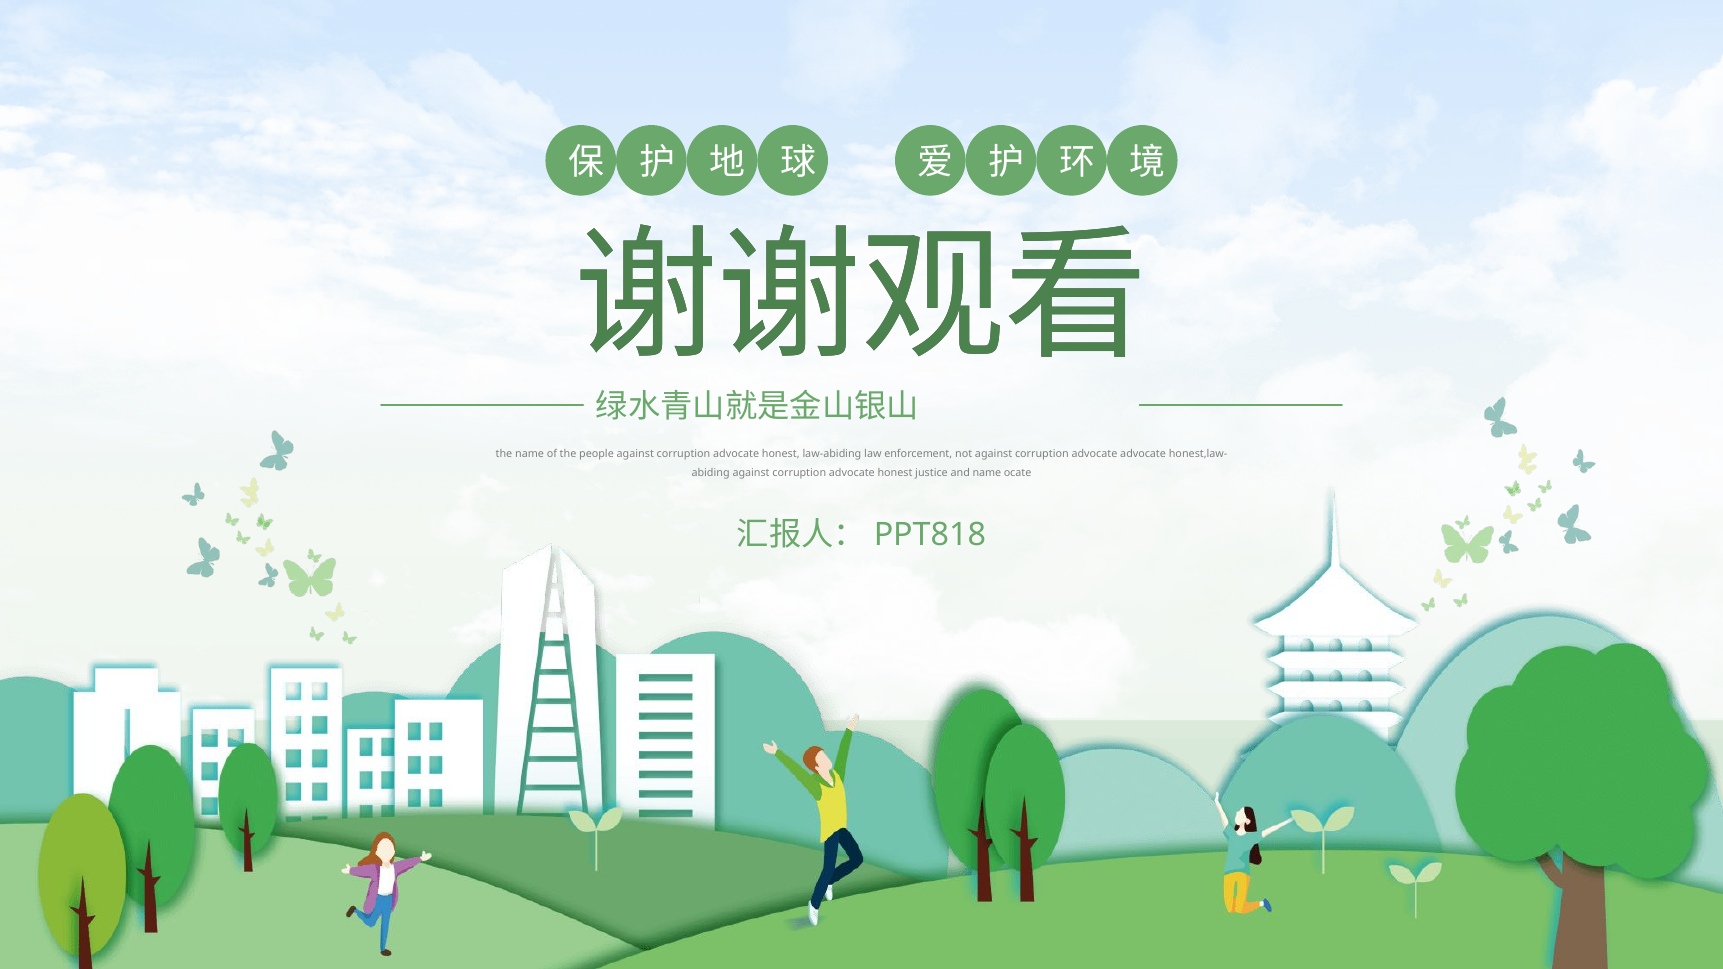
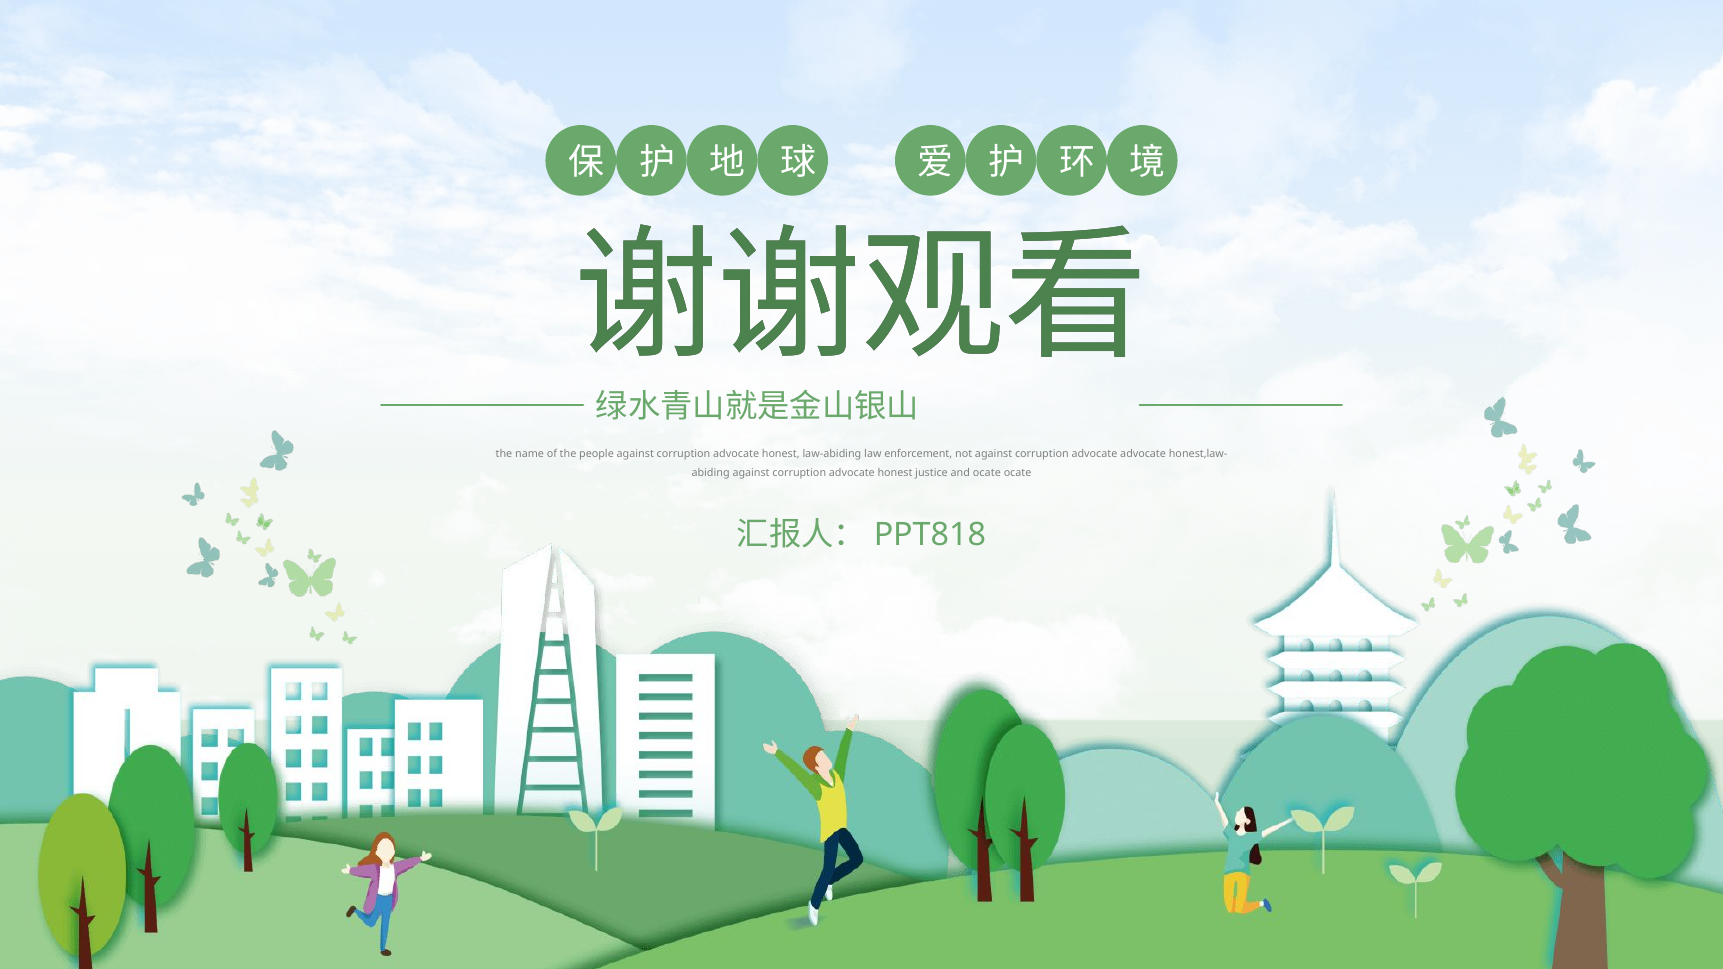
and name: name -> ocate (987, 474)
